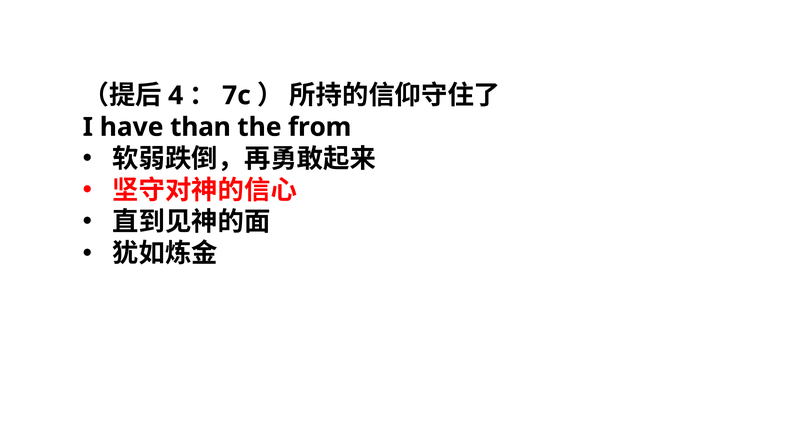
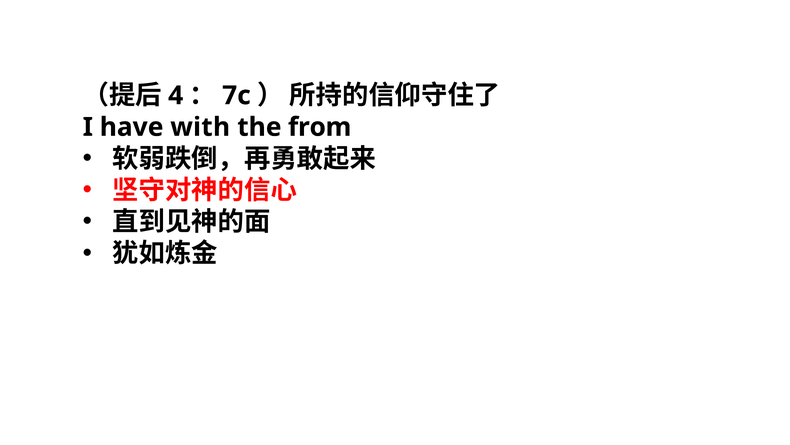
than: than -> with (200, 127)
